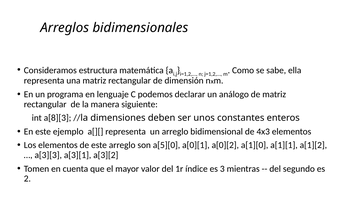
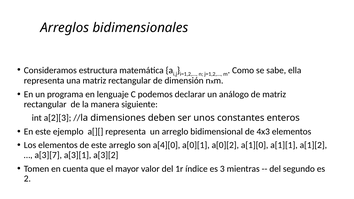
a[8][3: a[8][3 -> a[2][3 (58, 118)
a[5][0: a[5][0 -> a[4][0 (167, 145)
a[3][3: a[3][3 -> a[3][7 (48, 155)
